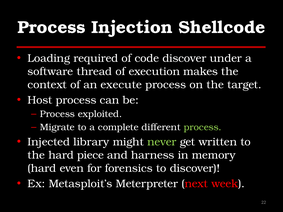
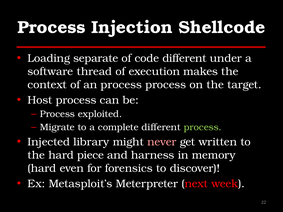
required: required -> separate (96, 58)
code discover: discover -> different (184, 58)
an execute: execute -> process (121, 85)
never colour: light green -> pink (162, 142)
